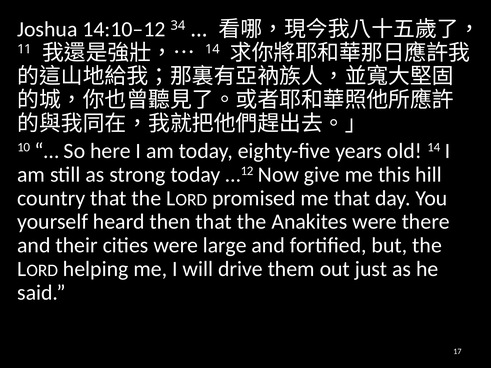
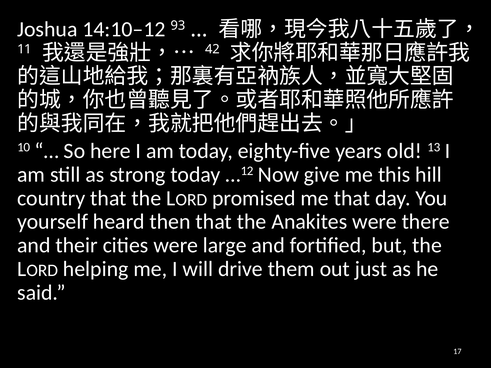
34: 34 -> 93 (178, 26)
14: 14 -> 42 (212, 49)
old 14: 14 -> 13 (434, 147)
